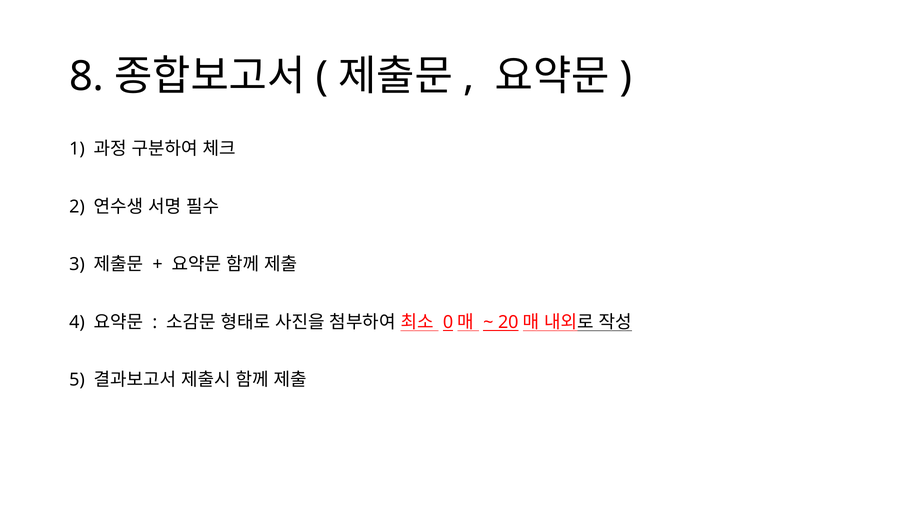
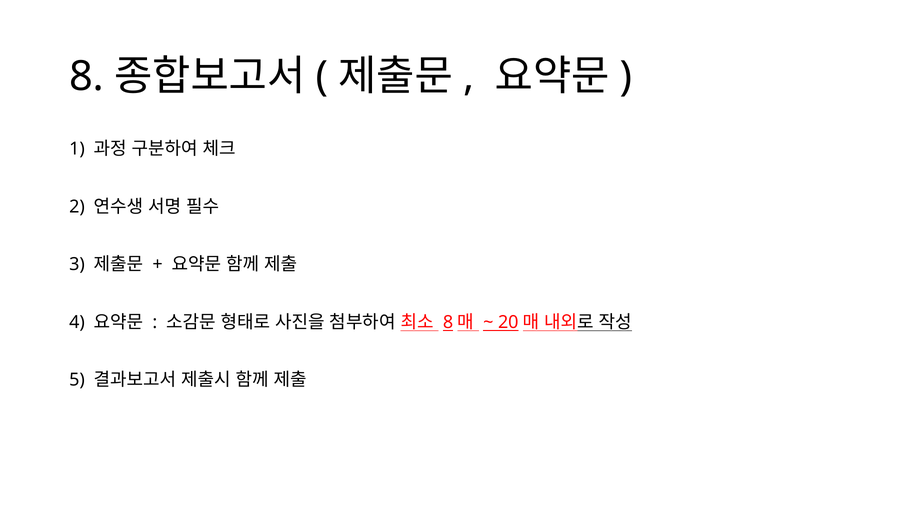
0: 0 -> 8 (448, 322)
